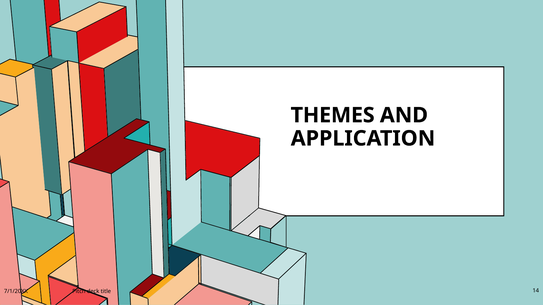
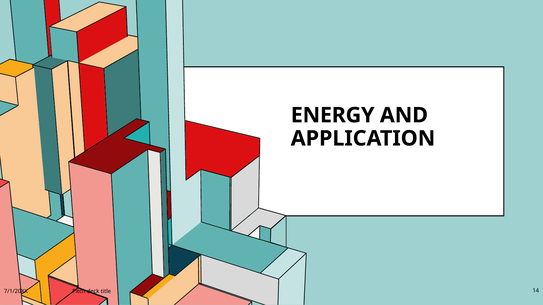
THEMES: THEMES -> ENERGY (333, 115)
